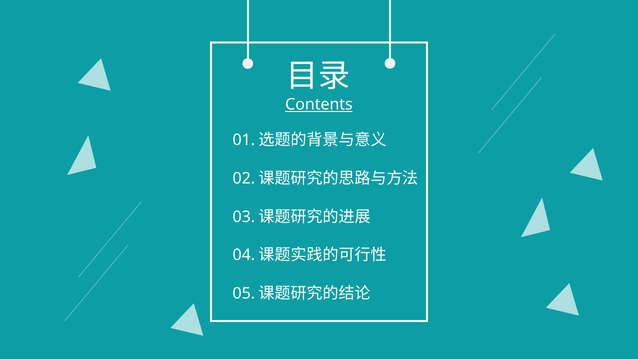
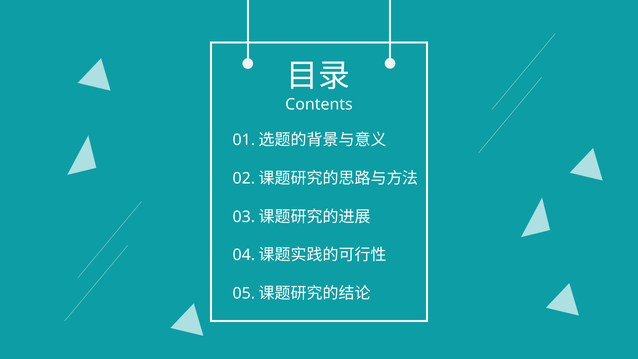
Contents underline: present -> none (319, 104)
